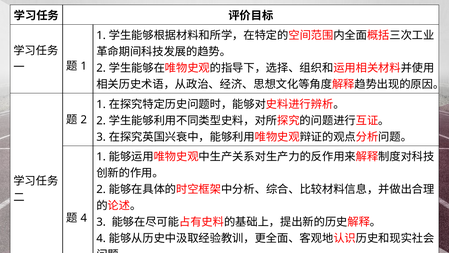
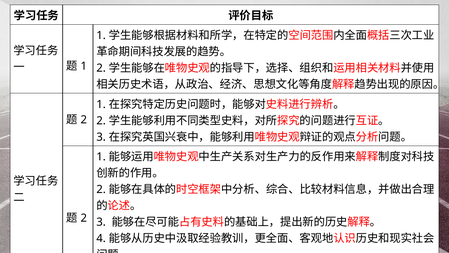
4: 4 -> 2 (84, 218)
